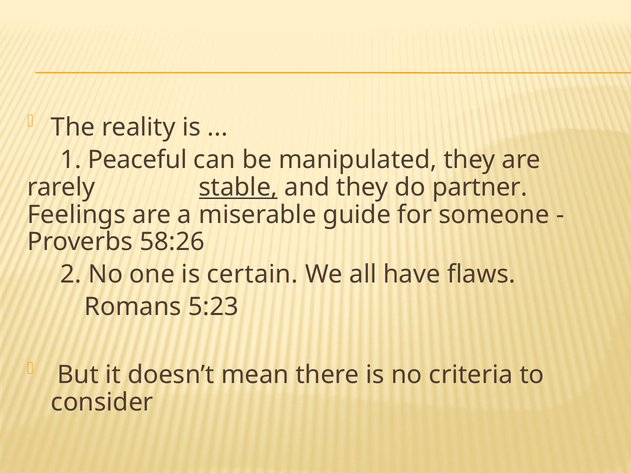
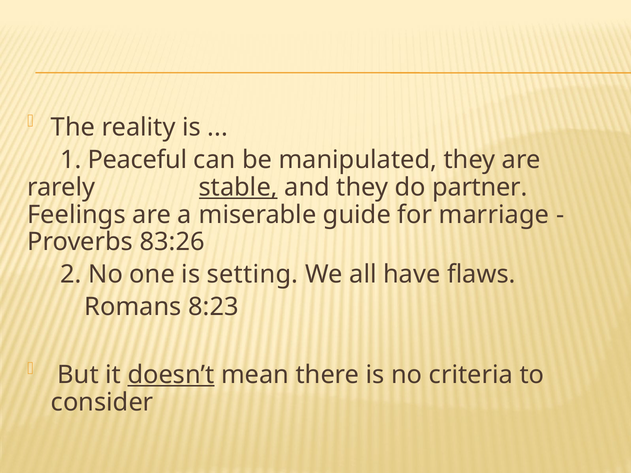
someone: someone -> marriage (494, 215)
58:26: 58:26 -> 83:26 (172, 242)
certain: certain -> setting (253, 275)
5:23: 5:23 -> 8:23 (213, 307)
doesn’t underline: none -> present (171, 375)
